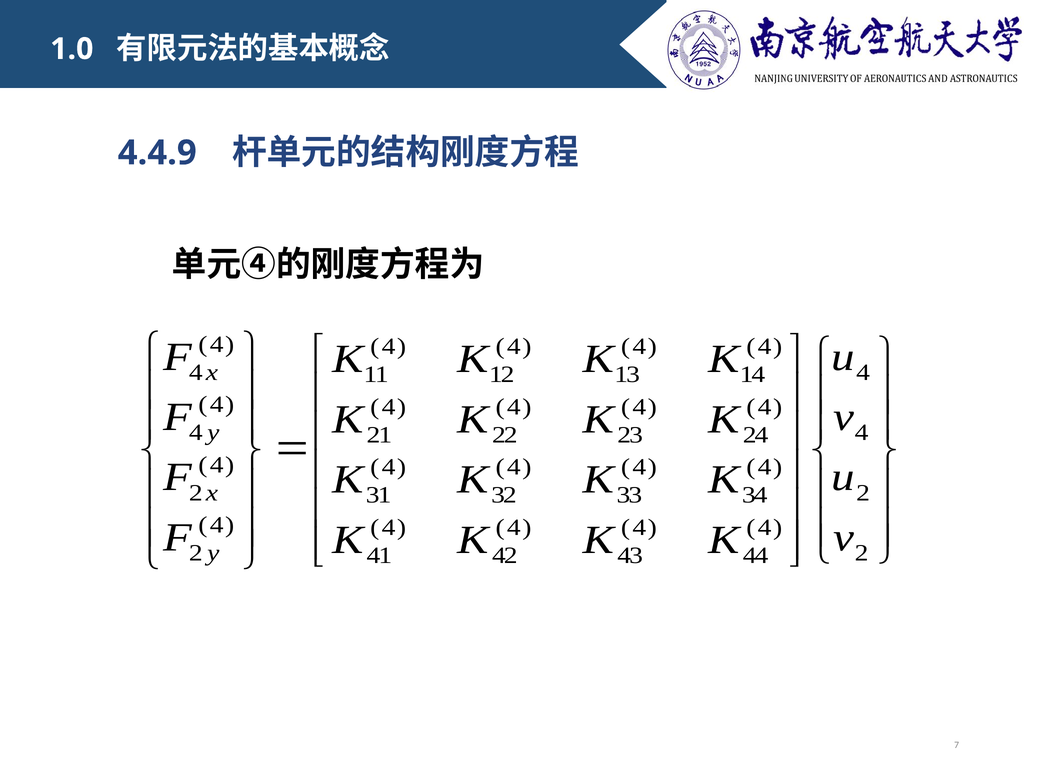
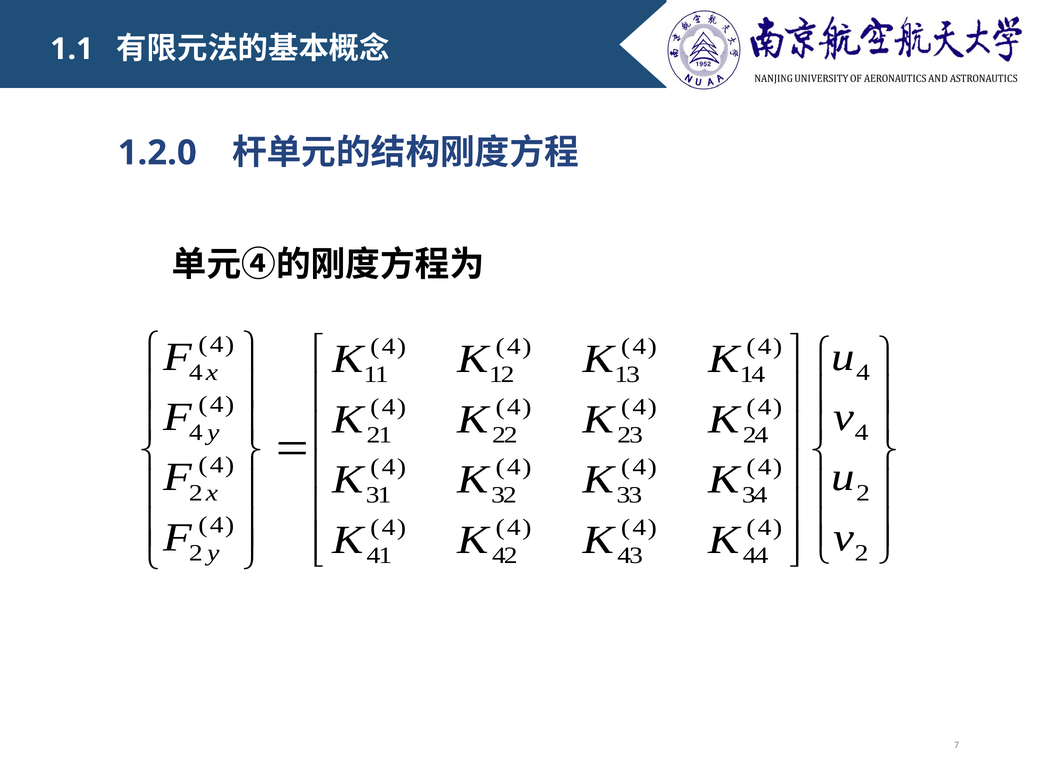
1.0: 1.0 -> 1.1 (72, 49)
4.4.9: 4.4.9 -> 1.2.0 (157, 153)
